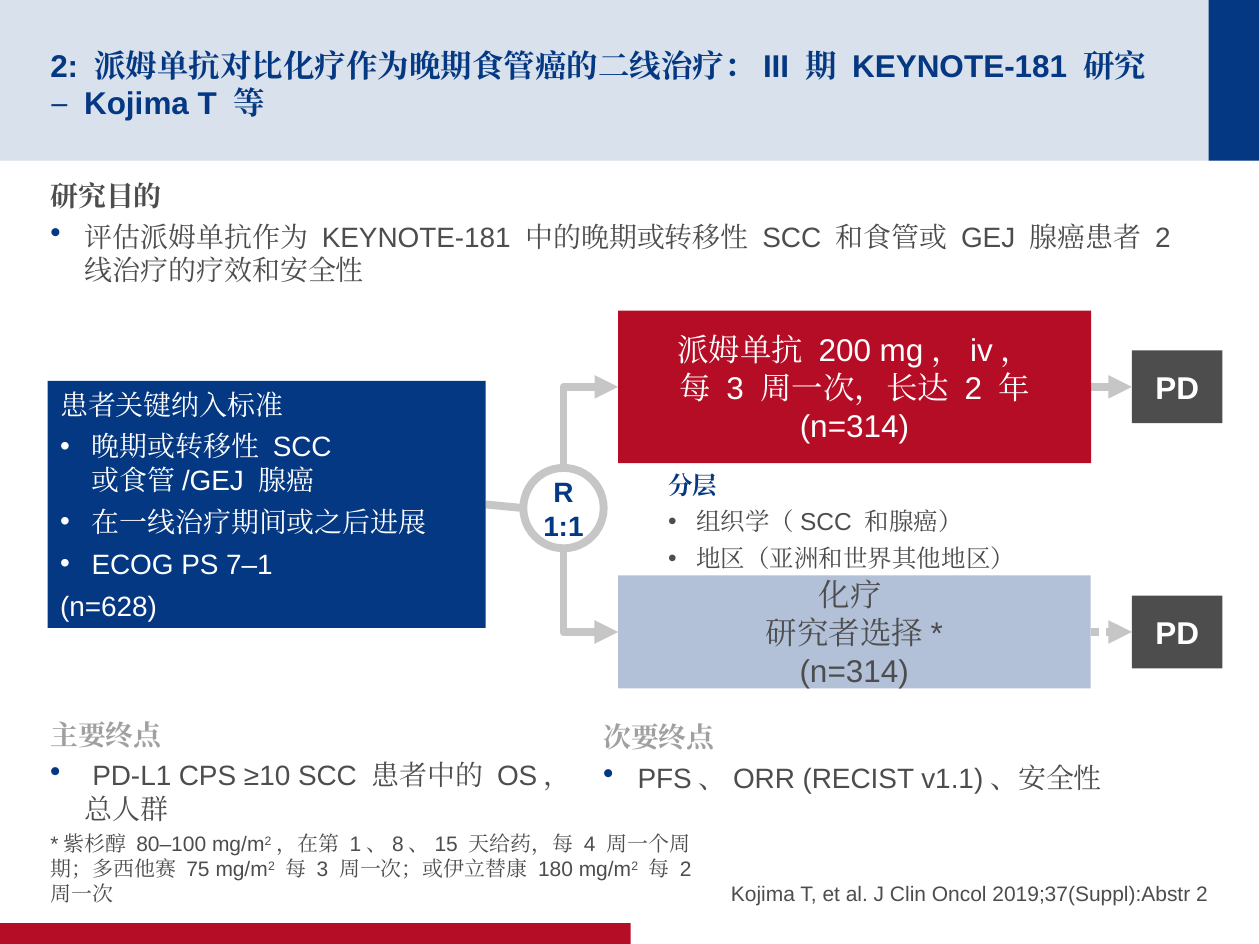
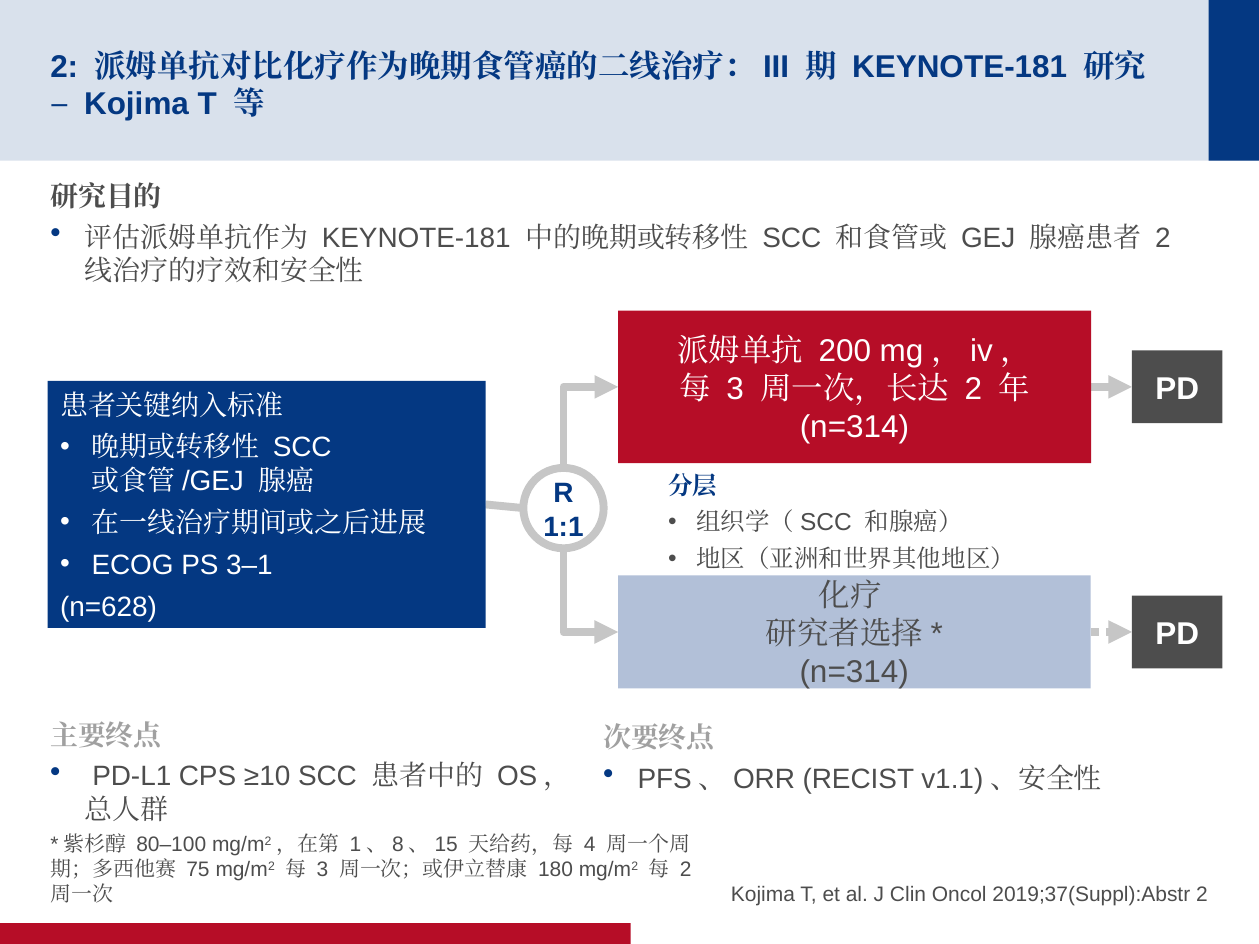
7–1: 7–1 -> 3–1 (249, 565)
